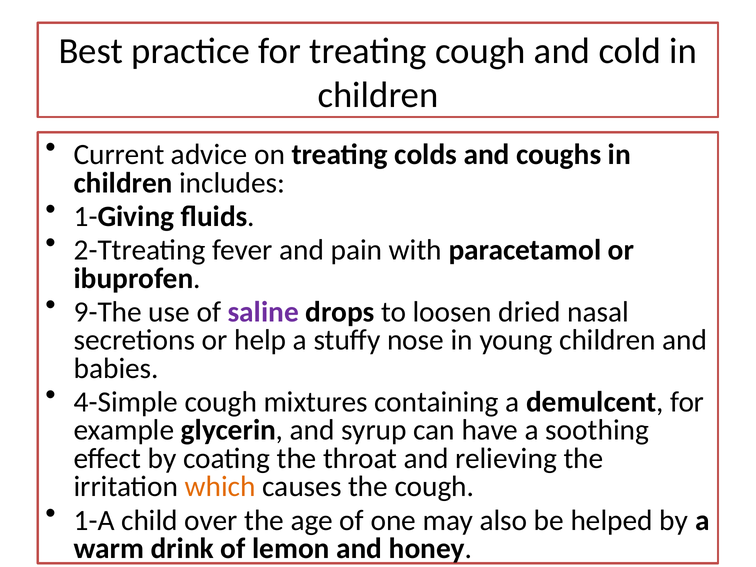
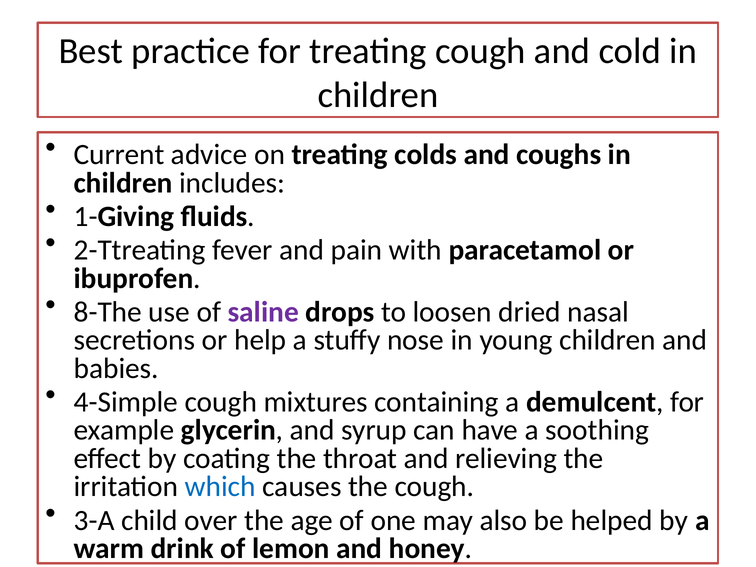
9-The: 9-The -> 8-The (108, 312)
which colour: orange -> blue (220, 487)
1-A: 1-A -> 3-A (94, 520)
